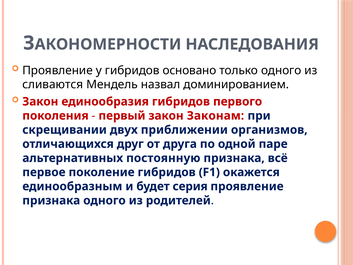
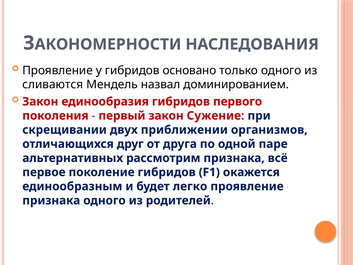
Законам: Законам -> Сужение (216, 116)
постоянную: постоянную -> рассмотрим (163, 158)
серия: серия -> легко (190, 186)
